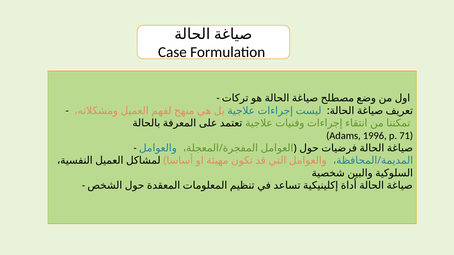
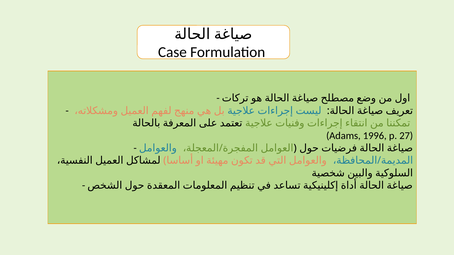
71: 71 -> 27 (406, 136)
